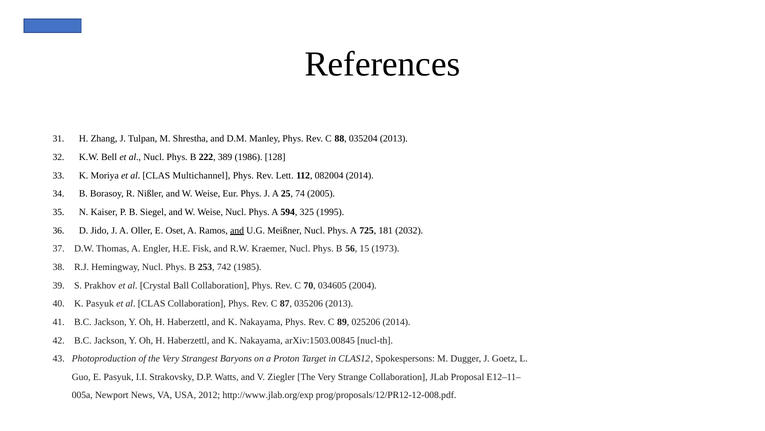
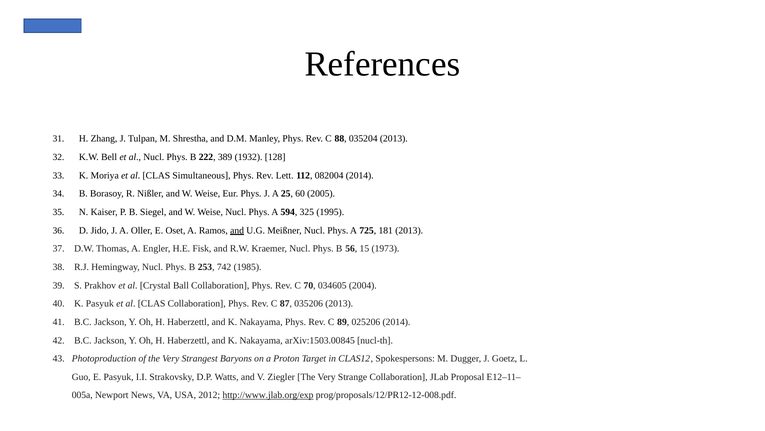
1986: 1986 -> 1932 (249, 157)
Multichannel: Multichannel -> Simultaneous (201, 175)
74: 74 -> 60 (300, 193)
181 2032: 2032 -> 2013 (409, 230)
http://www.jlab.org/exp underline: none -> present (268, 395)
